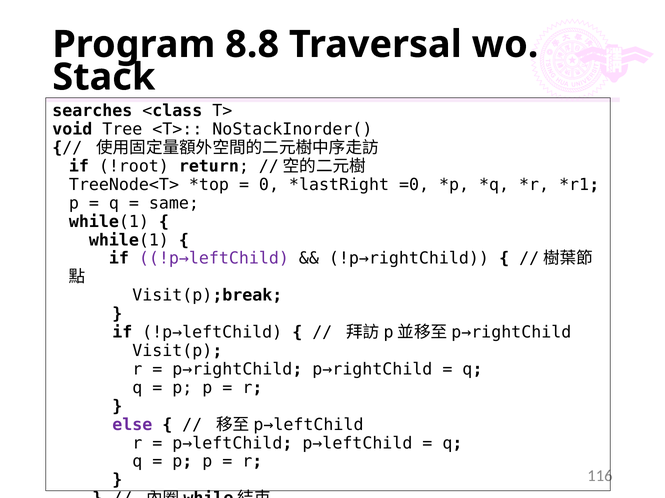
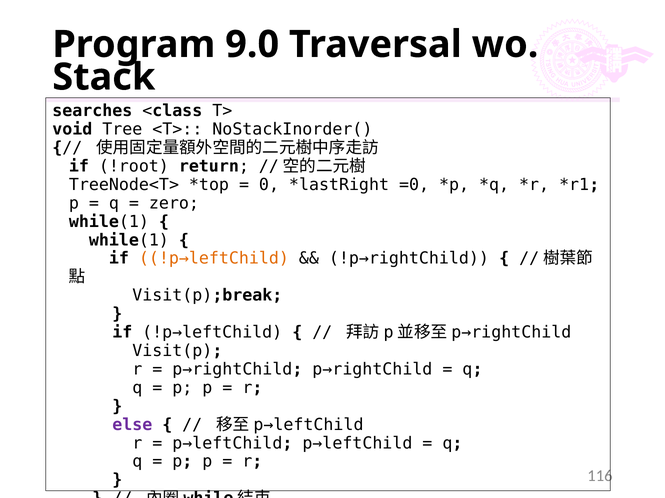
8.8: 8.8 -> 9.0 (252, 45)
same: same -> zero (174, 203)
!p→leftChild colour: purple -> orange (214, 259)
